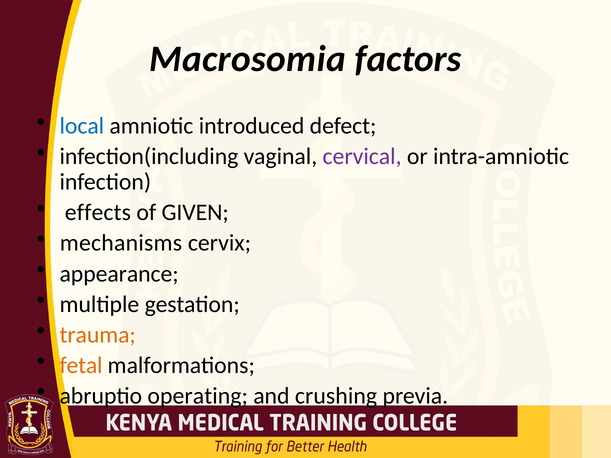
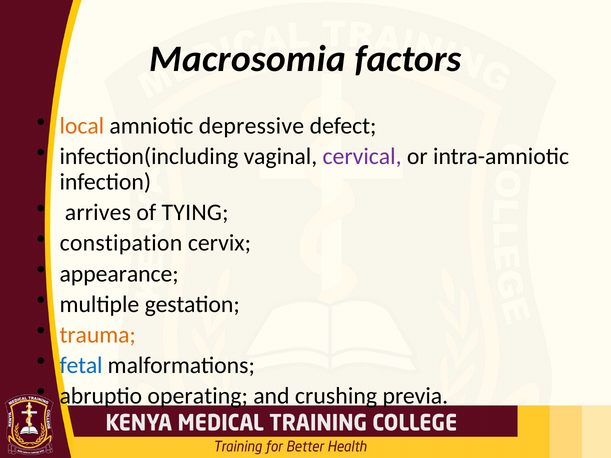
local colour: blue -> orange (82, 126)
introduced: introduced -> depressive (251, 126)
effects: effects -> arrives (98, 213)
GIVEN: GIVEN -> TYING (195, 213)
mechanisms: mechanisms -> constipation (121, 243)
fetal colour: orange -> blue (81, 365)
